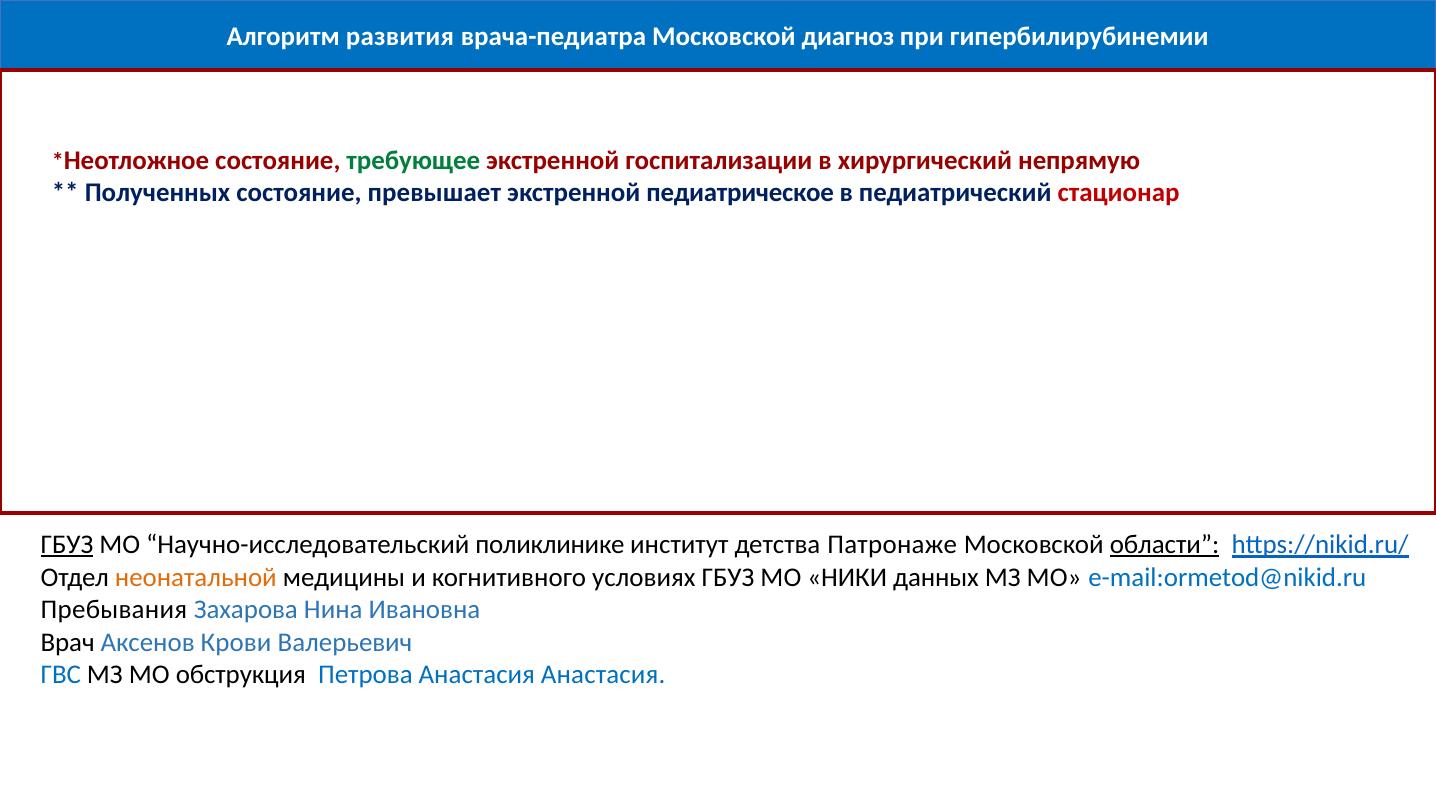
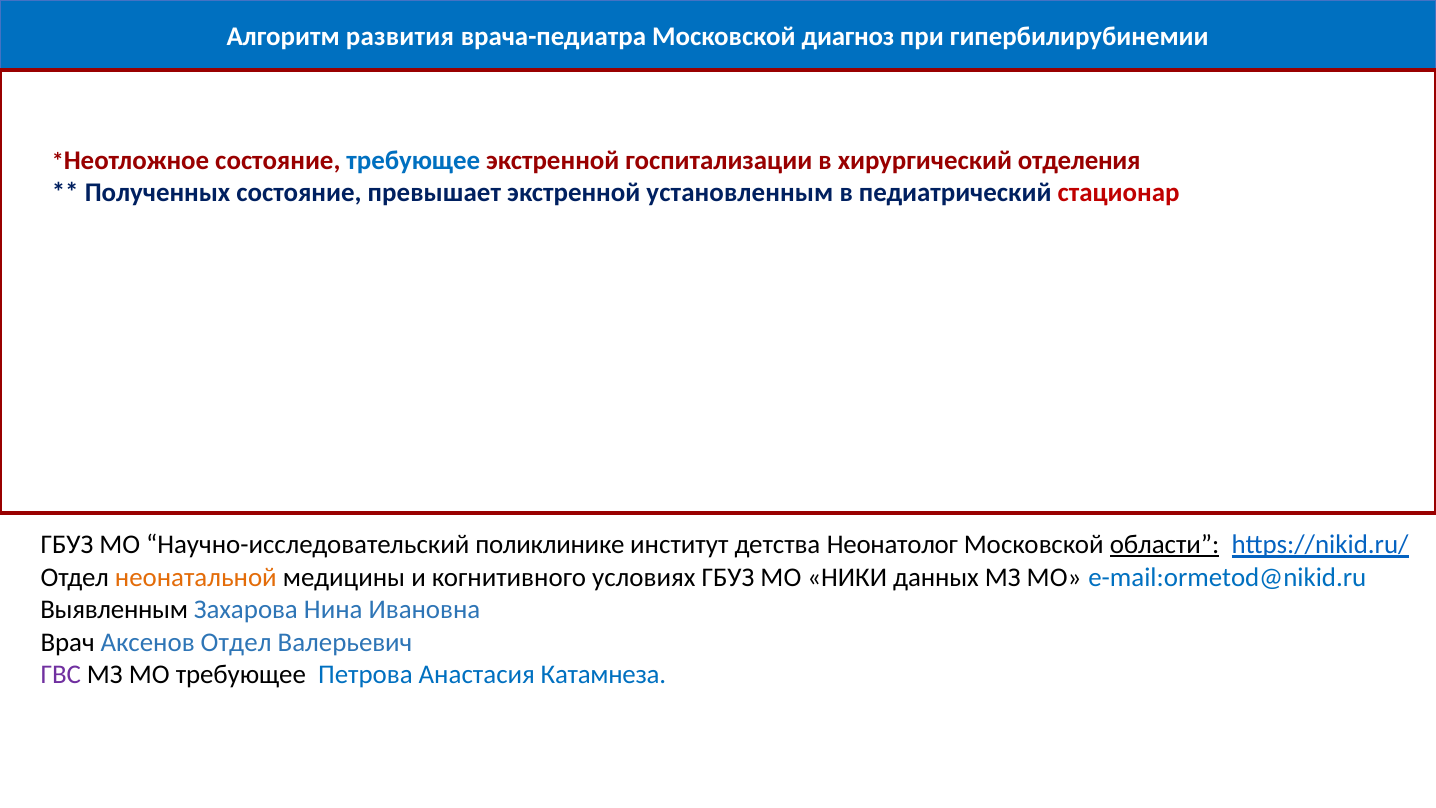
требующее colour: green -> blue (413, 160)
непрямую: непрямую -> отделения (1079, 160)
педиатрическое: педиатрическое -> установленным (740, 193)
ГБУЗ underline: present -> none (67, 545)
Патронаже: Патронаже -> Неонатолог (892, 545)
Пребывания: Пребывания -> Выявленным (114, 610)
Аксенов Крови: Крови -> Отдел (236, 642)
ГВС colour: blue -> purple (61, 674)
МО обструкция: обструкция -> требующее (241, 674)
Анастасия Анастасия: Анастасия -> Катамнеза (603, 674)
